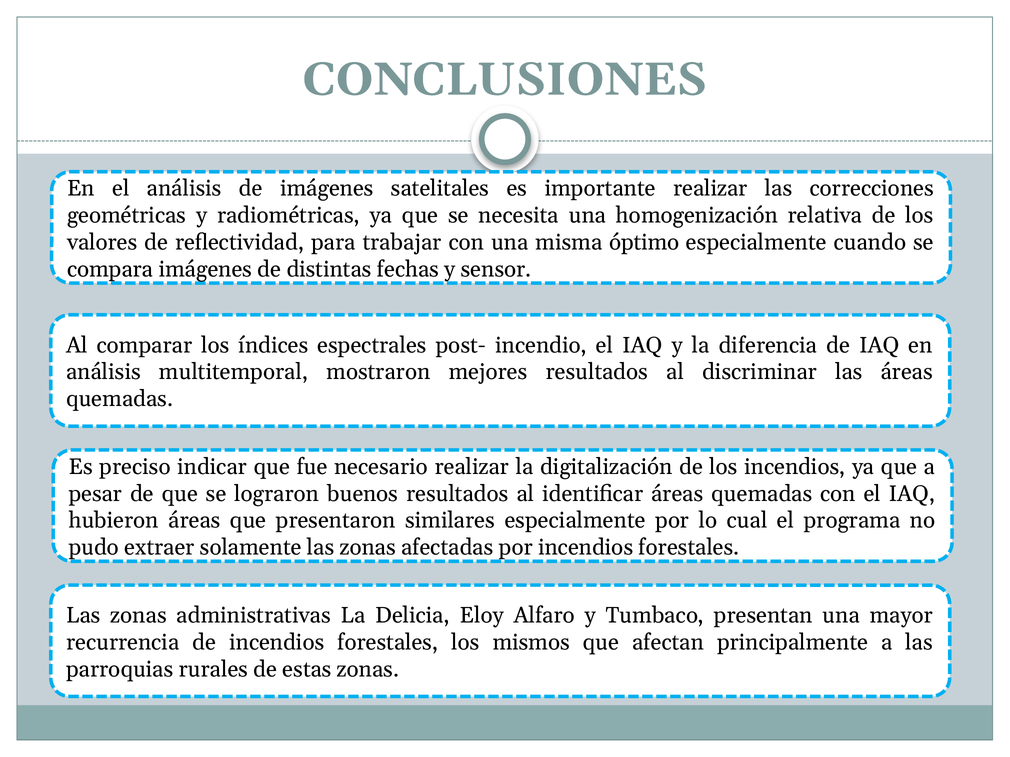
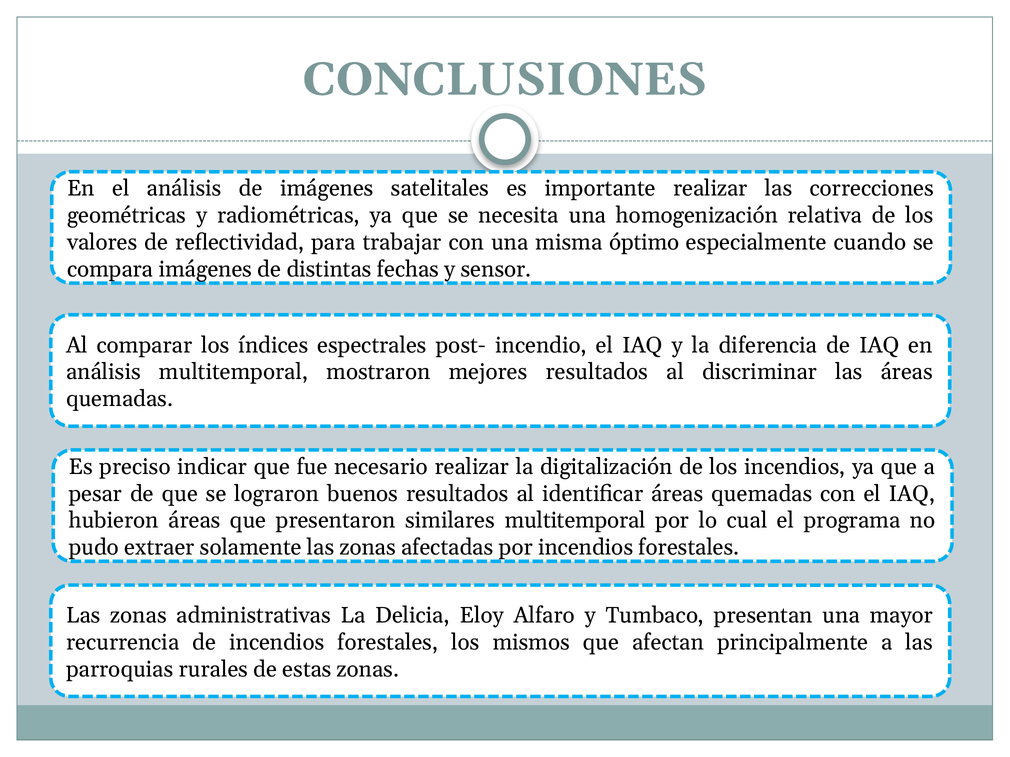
similares especialmente: especialmente -> multitemporal (575, 521)
